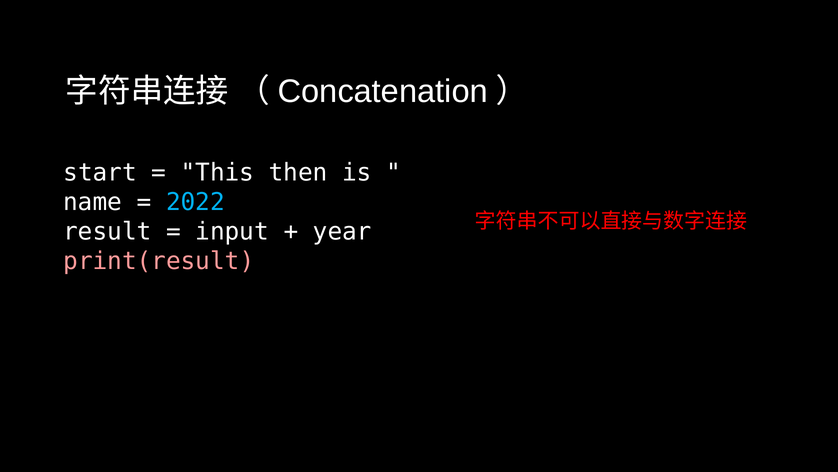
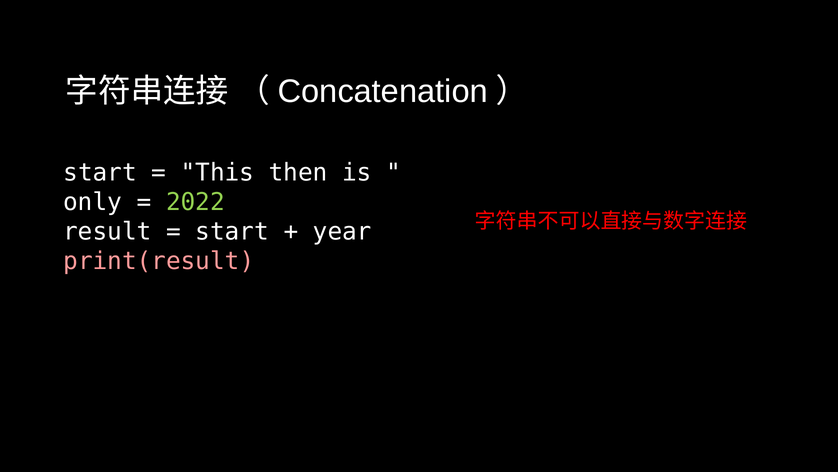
name: name -> only (93, 202)
2022 colour: light blue -> light green (195, 202)
input: input -> start (232, 231)
